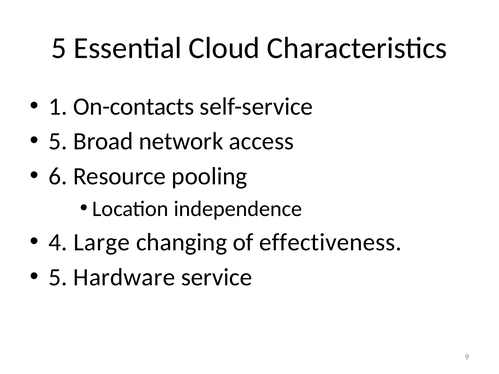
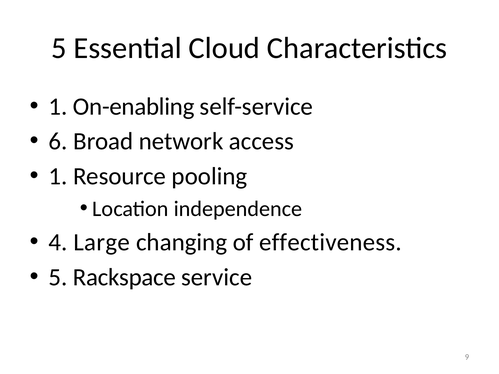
On-contacts: On-contacts -> On-enabling (134, 107)
5: 5 -> 6 (58, 141)
6: 6 -> 1 (58, 176)
Hardware: Hardware -> Rackspace (124, 277)
